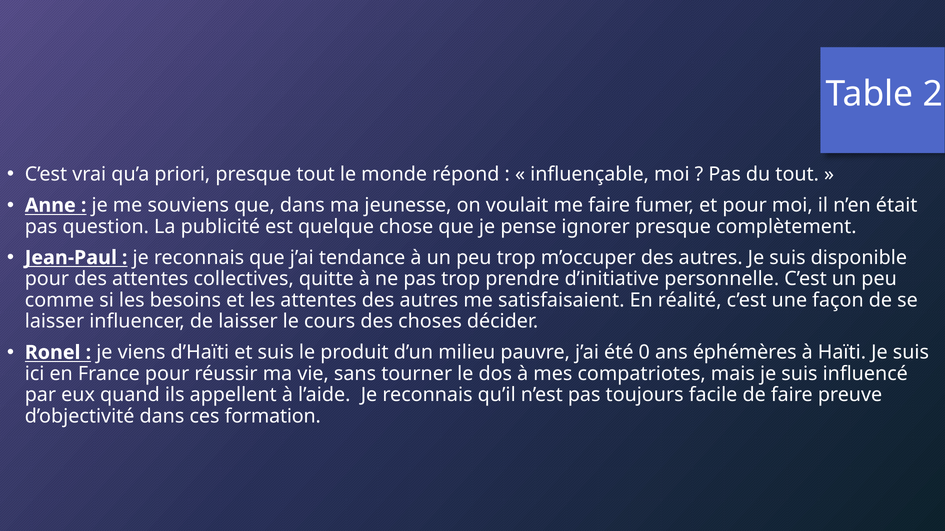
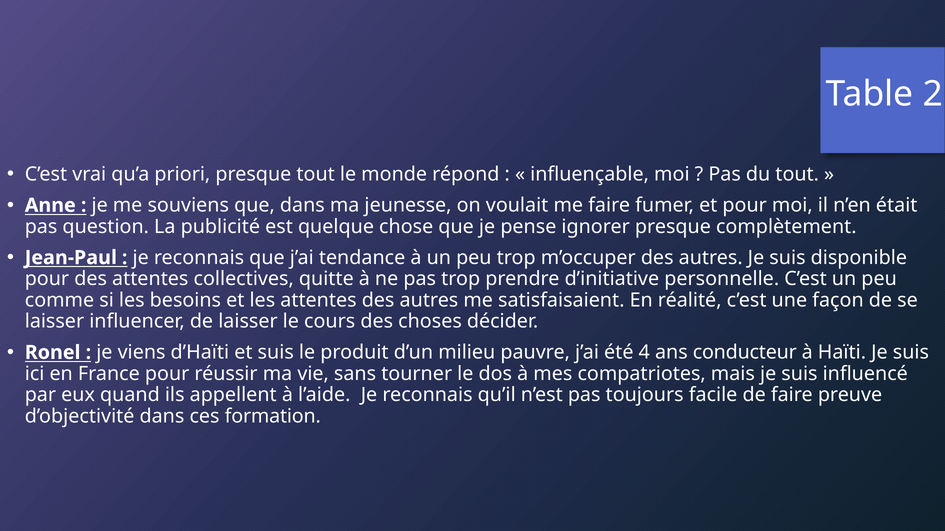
0: 0 -> 4 (644, 353)
éphémères: éphémères -> conducteur (745, 353)
